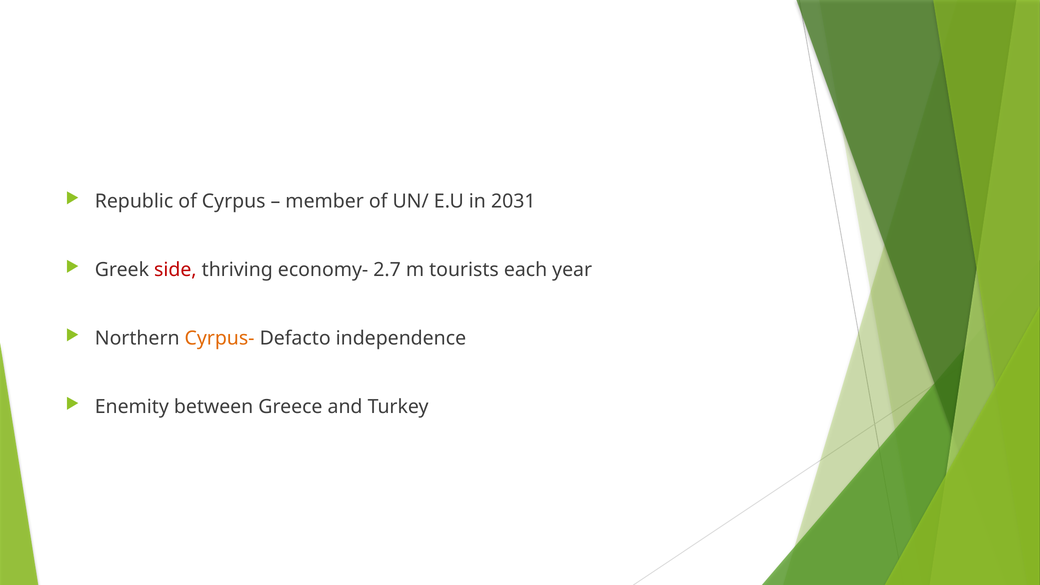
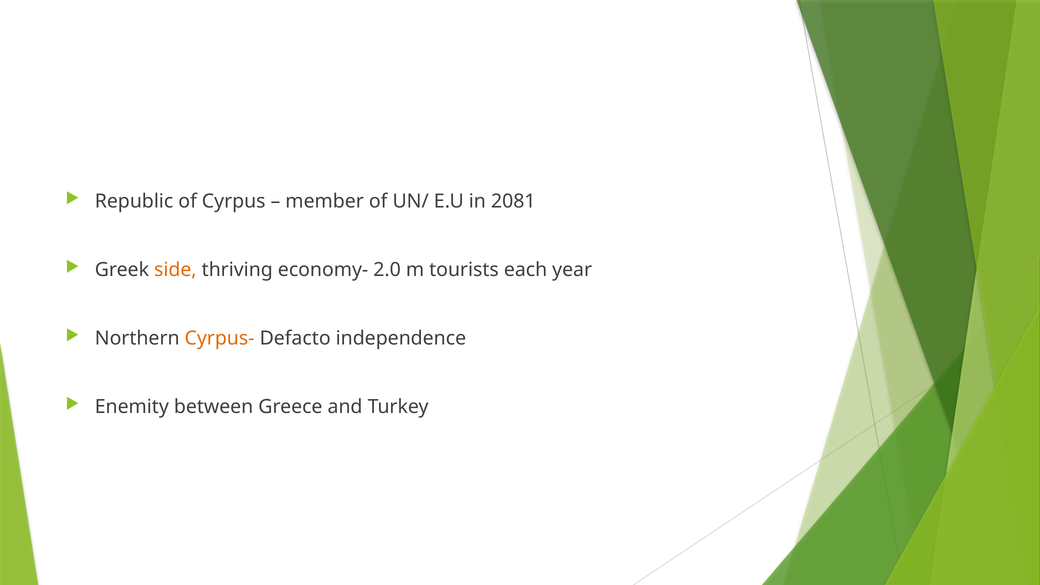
2031: 2031 -> 2081 (513, 201)
side colour: red -> orange (175, 270)
2.7: 2.7 -> 2.0 (387, 270)
